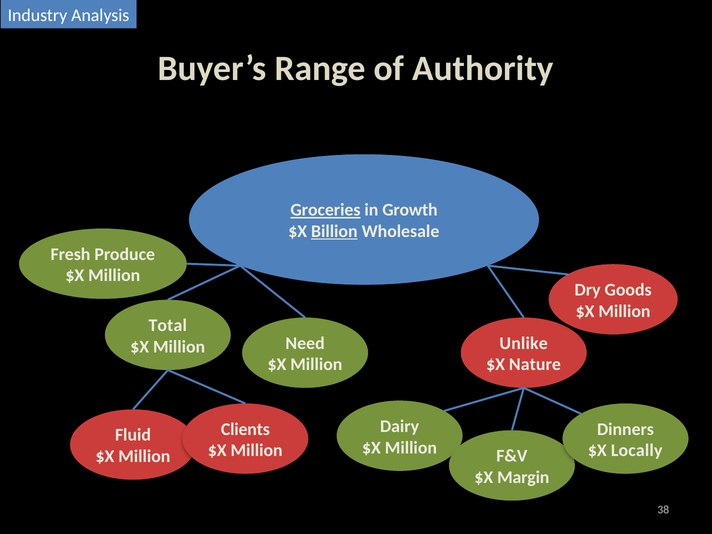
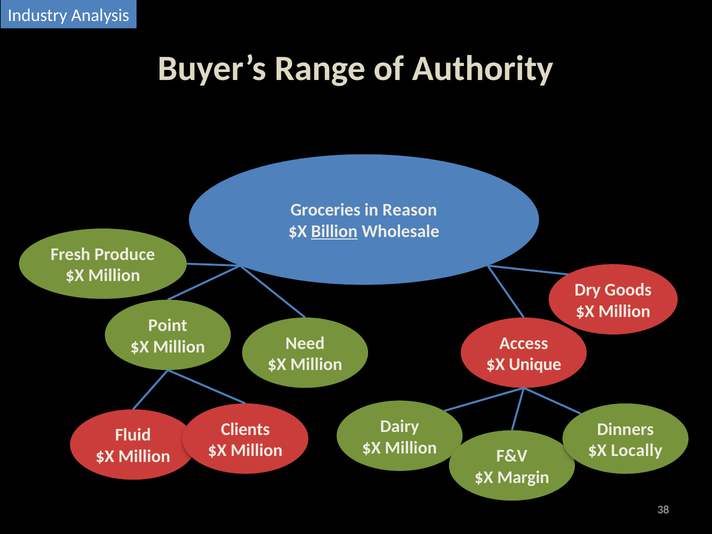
Groceries underline: present -> none (325, 210)
Growth: Growth -> Reason (410, 210)
Total: Total -> Point (168, 325)
Unlike: Unlike -> Access (524, 343)
Nature: Nature -> Unique (535, 365)
